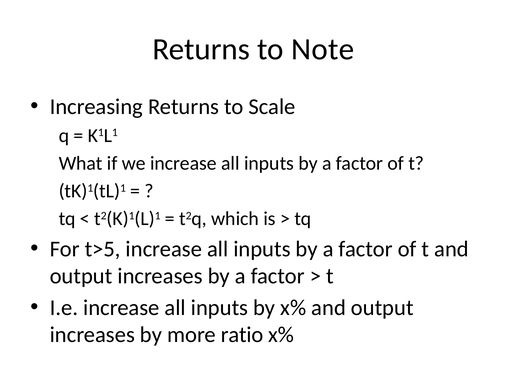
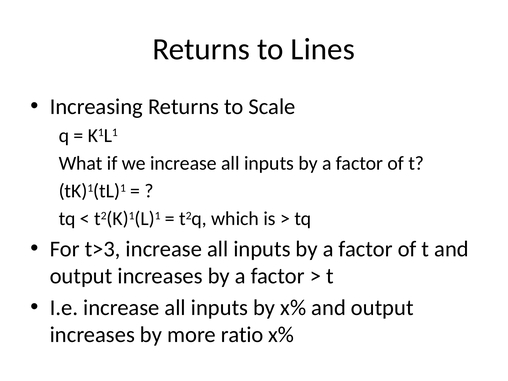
Note: Note -> Lines (323, 49)
t>5: t>5 -> t>3 (103, 249)
